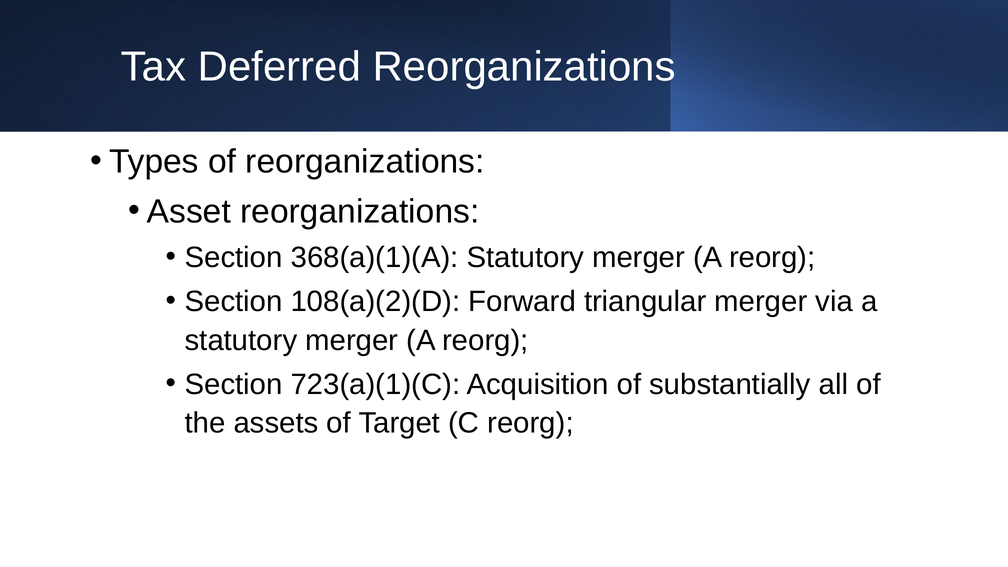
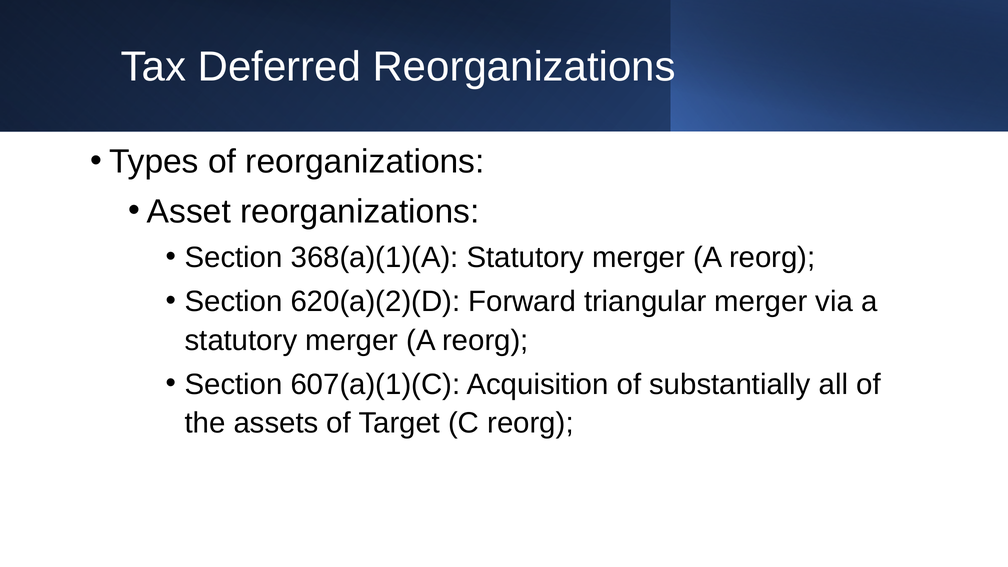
108(a)(2)(D: 108(a)(2)(D -> 620(a)(2)(D (375, 302)
723(a)(1)(C: 723(a)(1)(C -> 607(a)(1)(C (375, 384)
